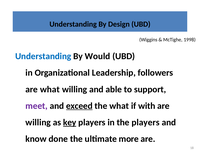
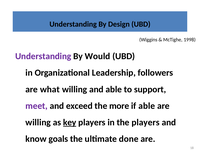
Understanding colour: blue -> purple (43, 56)
exceed underline: present -> none (79, 106)
the what: what -> more (119, 106)
if with: with -> able (147, 106)
done: done -> goals (58, 138)
more: more -> done (129, 138)
